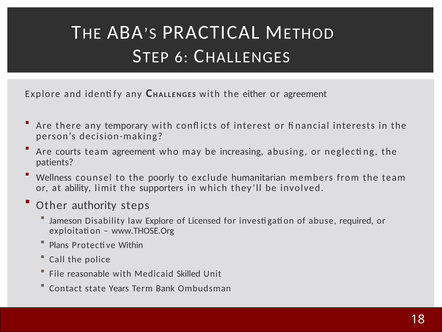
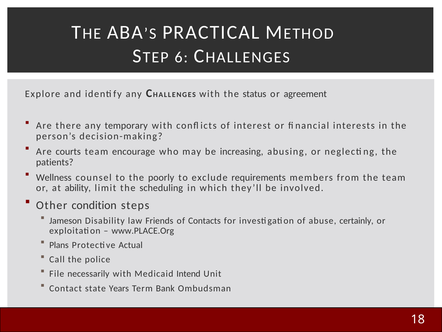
either: either -> status (255, 94)
team agreement: agreement -> encourage (134, 151)
humanitarian: humanitarian -> requirements (259, 177)
supporters: supporters -> scheduling (161, 188)
authority: authority -> condition (94, 205)
law Explore: Explore -> Friends (159, 220)
Licensed: Licensed -> Contacts (204, 220)
required: required -> certainly (356, 220)
www.THOSE.Org: www.THOSE.Org -> www.PLACE.Org (143, 230)
Within: Within -> Actual (131, 245)
reasonable: reasonable -> necessarily (88, 274)
Skilled: Skilled -> Intend (188, 274)
